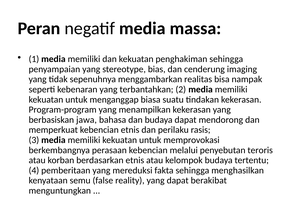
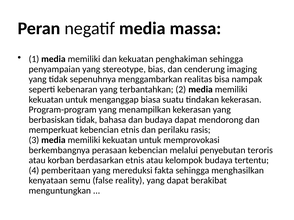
berbasiskan jawa: jawa -> tidak (87, 120)
